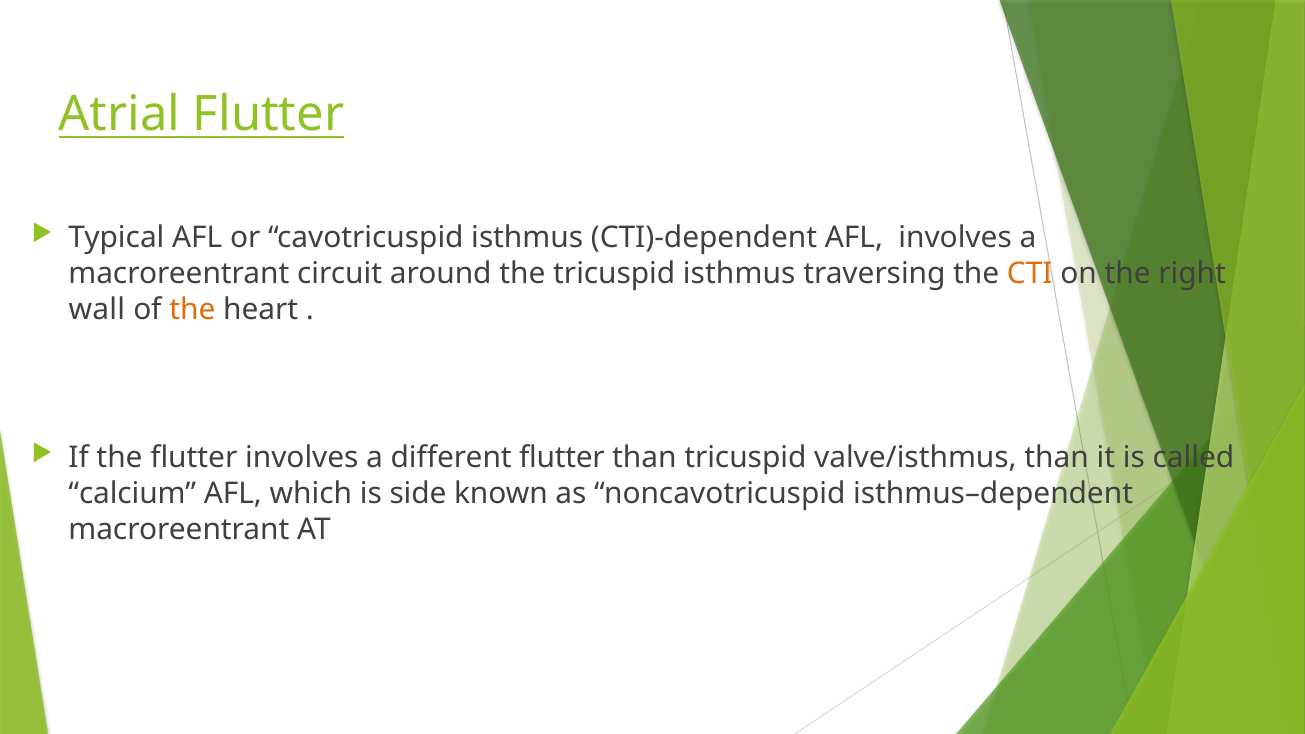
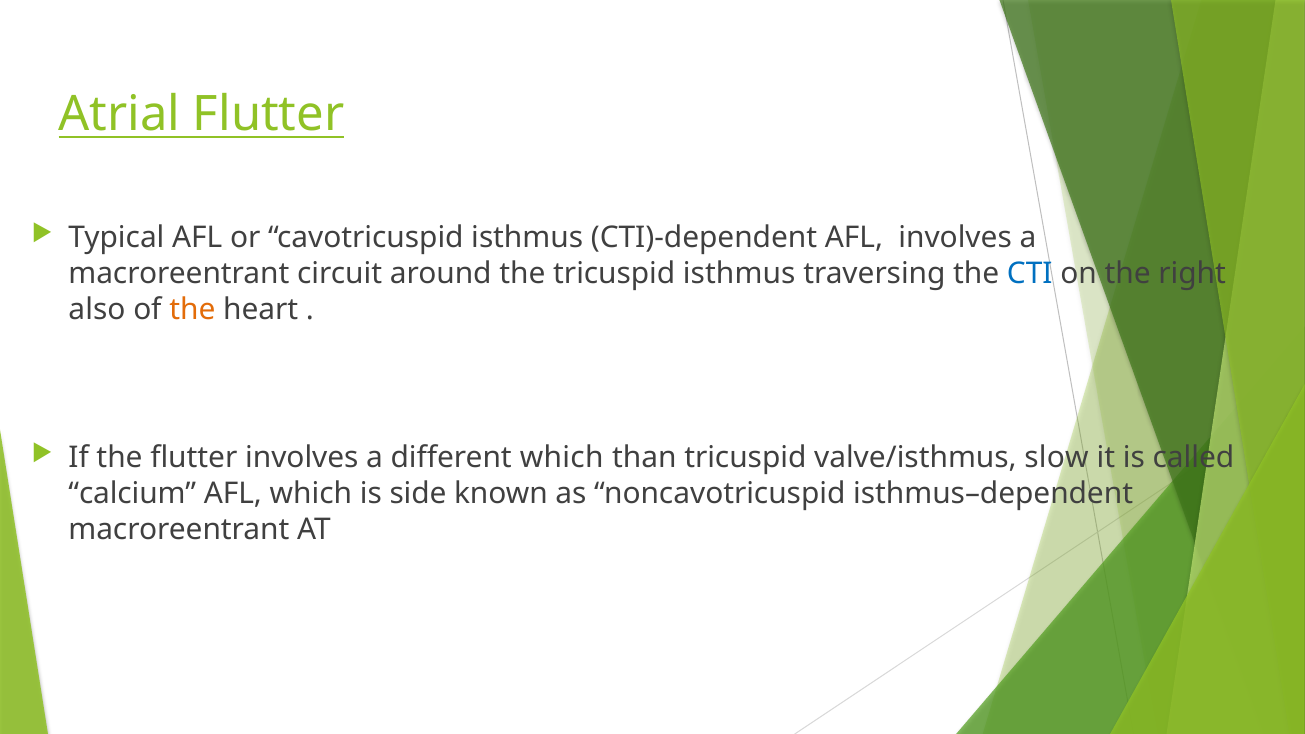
CTI colour: orange -> blue (1030, 274)
wall: wall -> also (97, 310)
different flutter: flutter -> which (562, 458)
valve/isthmus than: than -> slow (1057, 458)
